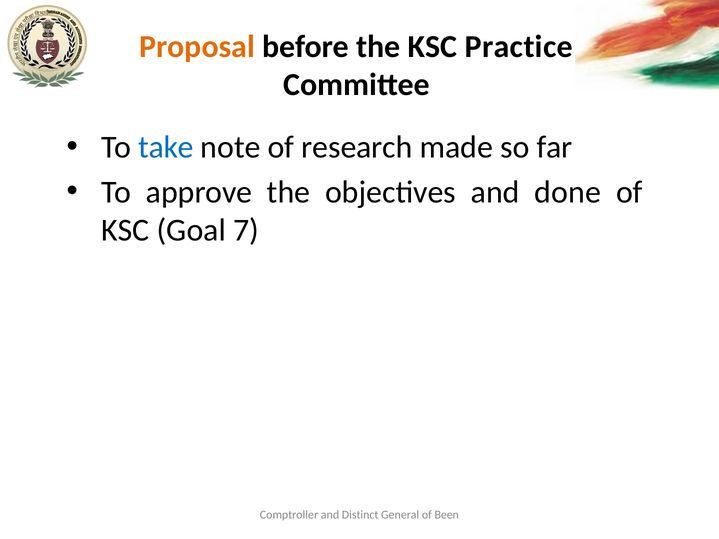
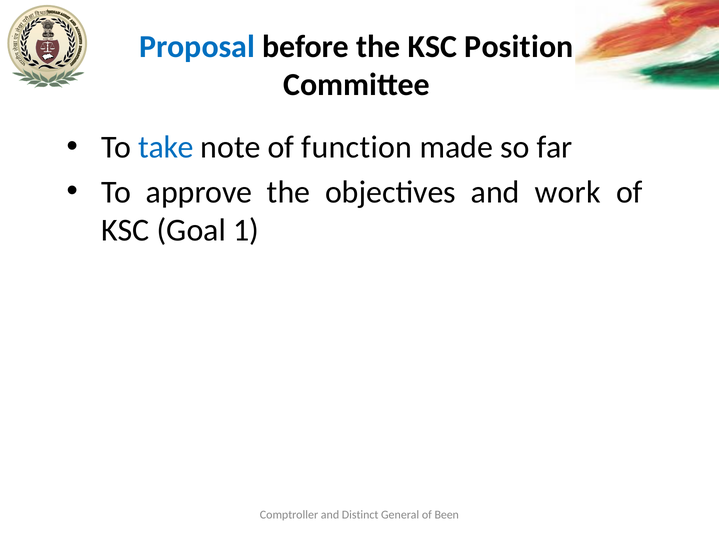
Proposal colour: orange -> blue (197, 47)
Practice: Practice -> Position (519, 47)
research: research -> function (357, 147)
done: done -> work (568, 192)
7: 7 -> 1 (246, 231)
